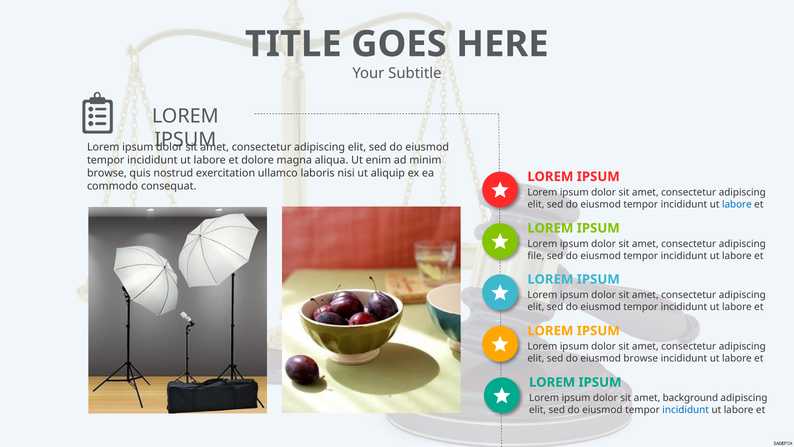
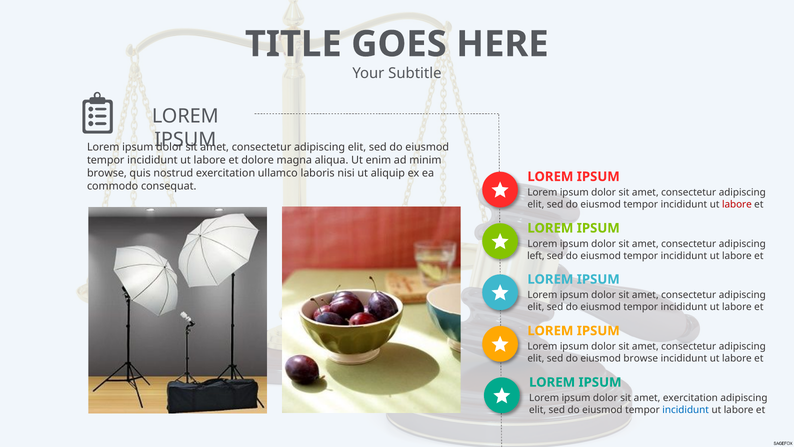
labore colour: blue -> red (737, 204)
file: file -> left (536, 256)
amet background: background -> exercitation (690, 398)
